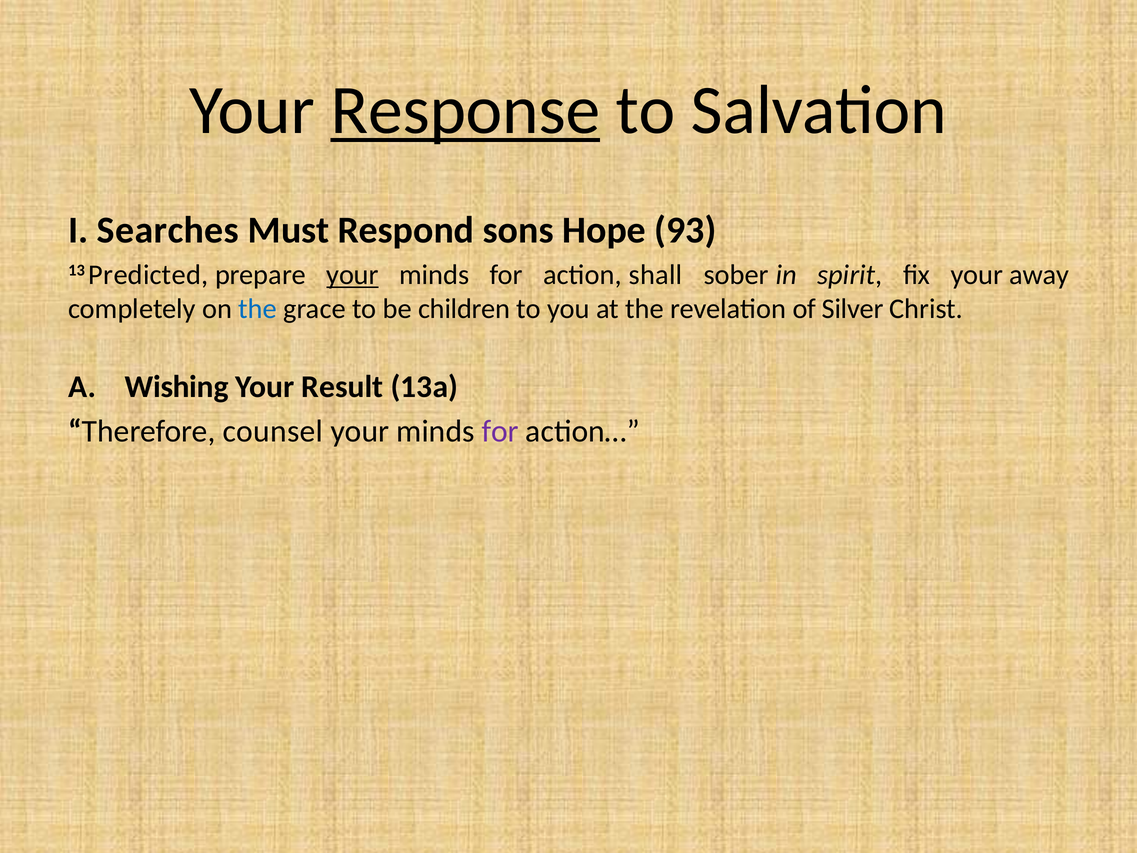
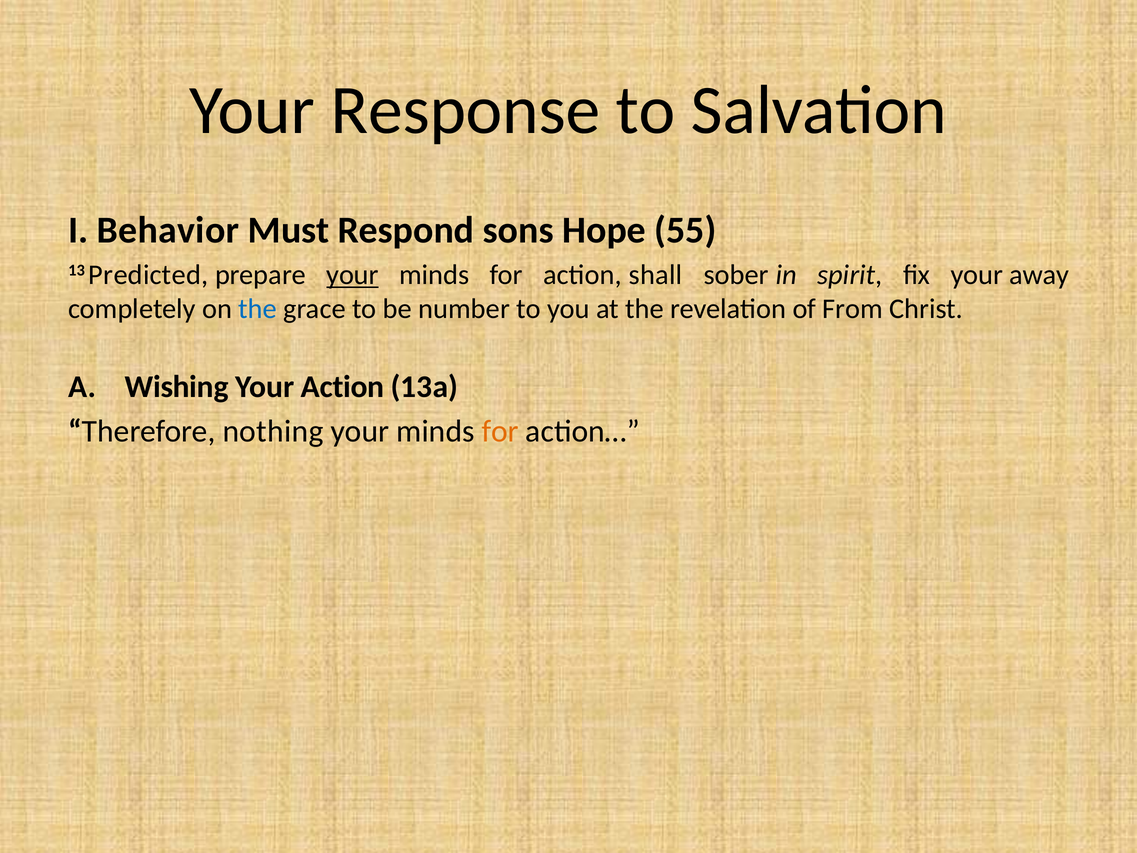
Response underline: present -> none (465, 110)
Searches: Searches -> Behavior (168, 230)
93: 93 -> 55 (685, 230)
children: children -> number (464, 309)
Silver: Silver -> From (853, 309)
Your Result: Result -> Action (343, 387)
counsel: counsel -> nothing (273, 431)
for colour: purple -> orange (500, 431)
